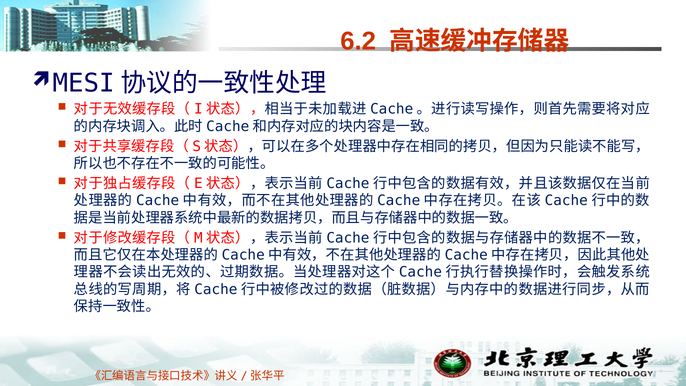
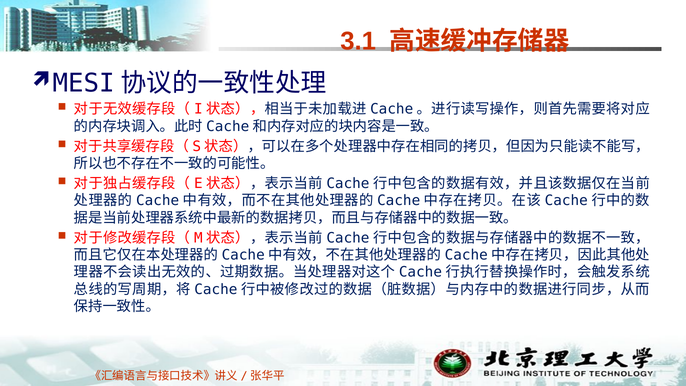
6.2: 6.2 -> 3.1 (358, 41)
